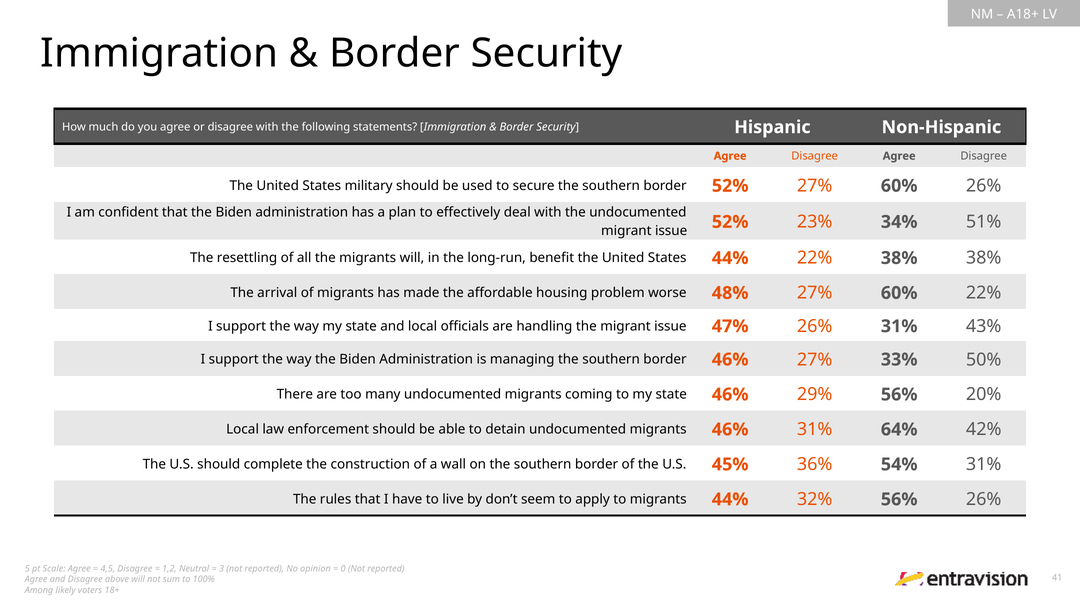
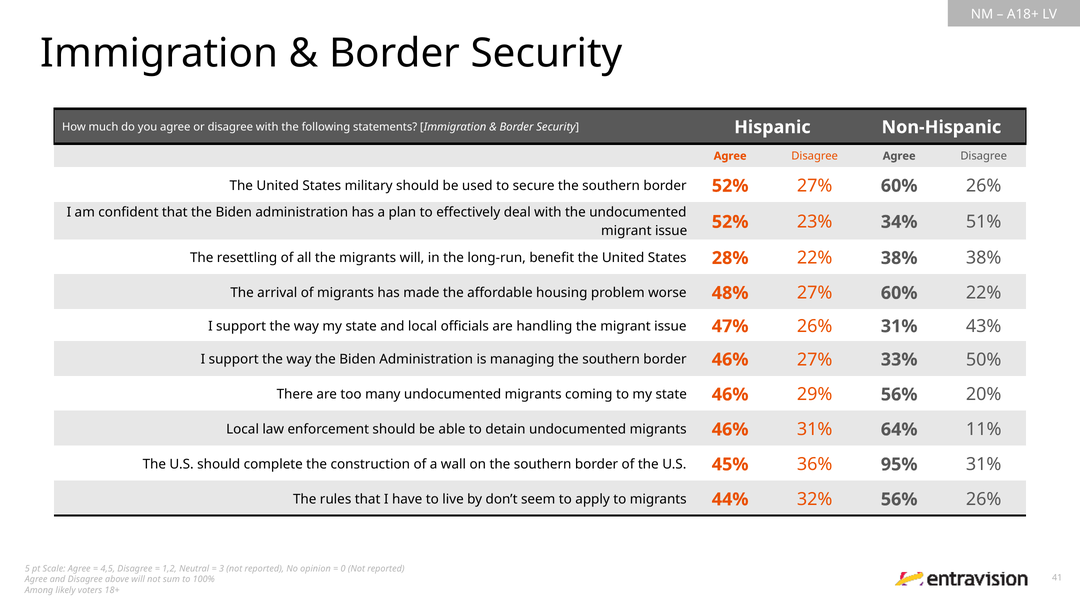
States 44%: 44% -> 28% (730, 258)
42%: 42% -> 11% (984, 430)
54%: 54% -> 95% (899, 465)
